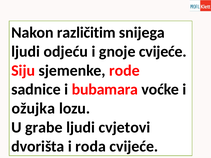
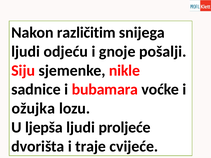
gnoje cvijeće: cvijeće -> pošalji (163, 52)
rode: rode -> nikle (124, 71)
grabe: grabe -> ljepša (44, 128)
cvjetovi: cvjetovi -> proljeće (125, 128)
roda: roda -> traje (91, 147)
